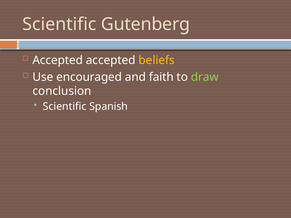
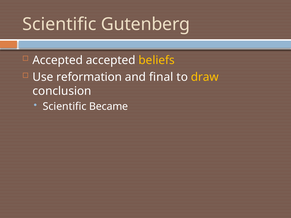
encouraged: encouraged -> reformation (89, 77)
faith: faith -> final (161, 77)
draw colour: light green -> yellow (205, 77)
Spanish: Spanish -> Became (109, 107)
